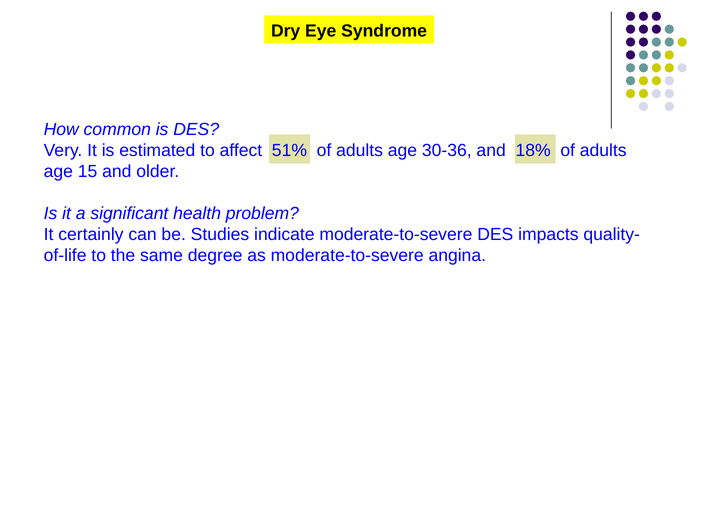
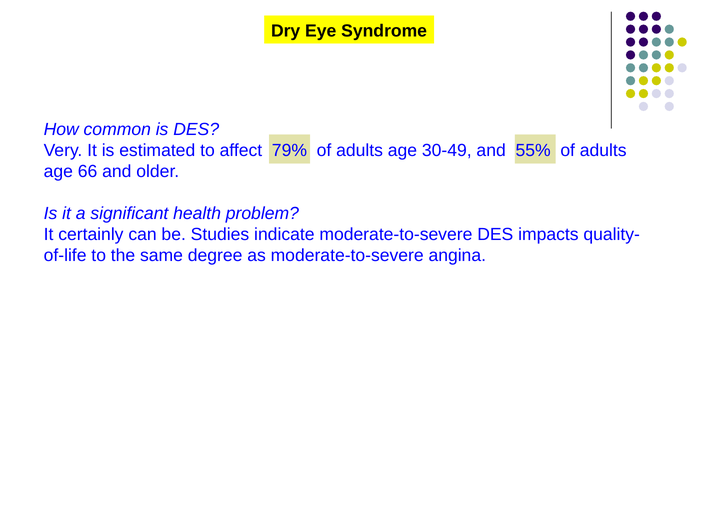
51%: 51% -> 79% (289, 151)
30-36: 30-36 -> 30-49 (447, 151)
18%: 18% -> 55% (533, 151)
15: 15 -> 66 (88, 172)
